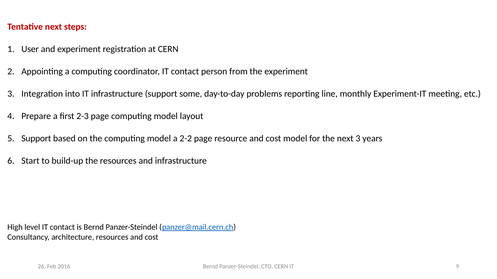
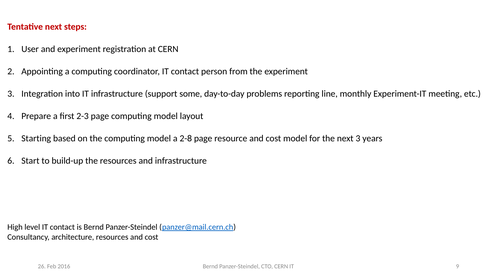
Support: Support -> Starting (36, 139)
2-2: 2-2 -> 2-8 (186, 139)
